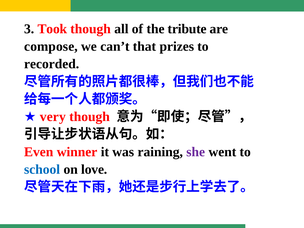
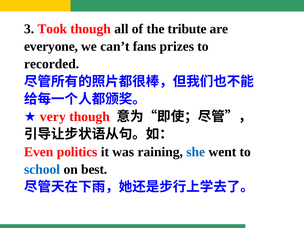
compose: compose -> everyone (51, 46)
that: that -> fans (145, 46)
winner: winner -> politics (77, 152)
she colour: purple -> blue (196, 152)
love: love -> best (94, 169)
